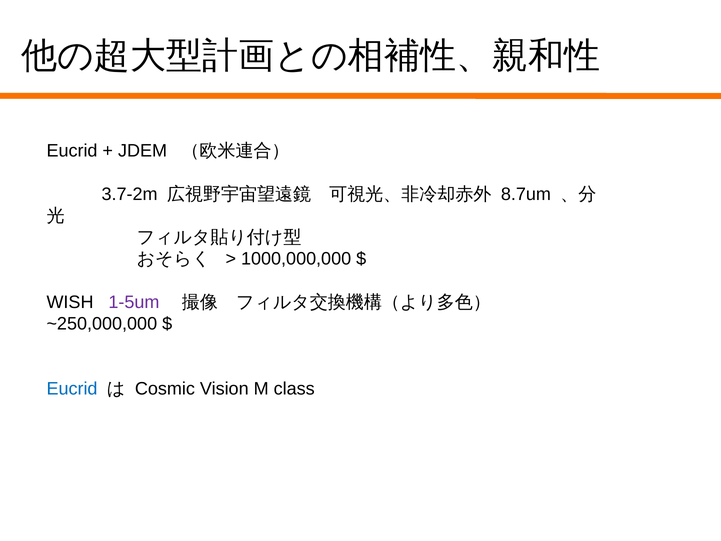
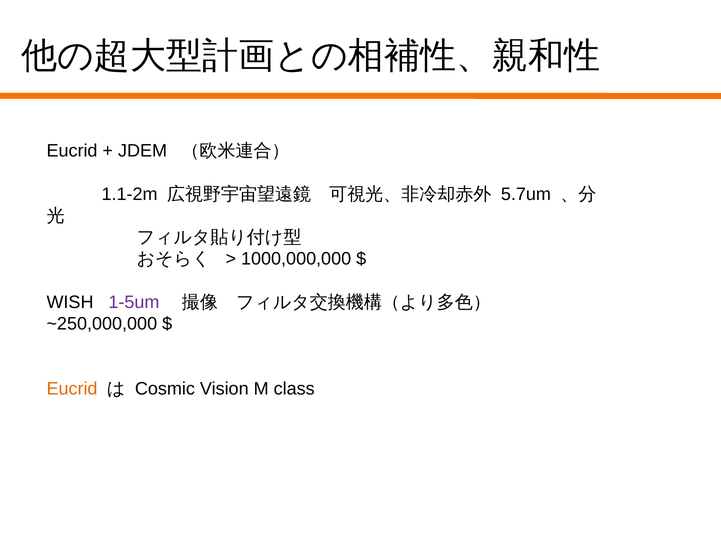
3.7-2m: 3.7-2m -> 1.1-2m (130, 194)
8.7um: 8.7um -> 5.7um (526, 194)
Eucrid colour: blue -> orange (72, 389)
